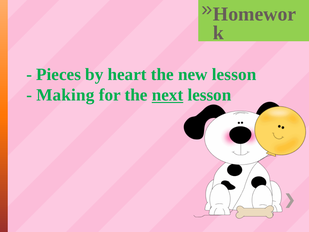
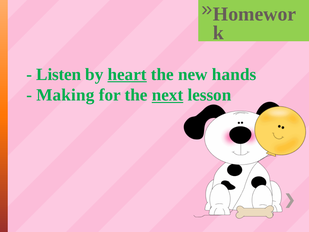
Pieces: Pieces -> Listen (59, 74)
heart underline: none -> present (127, 74)
new lesson: lesson -> hands (234, 74)
